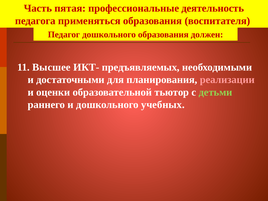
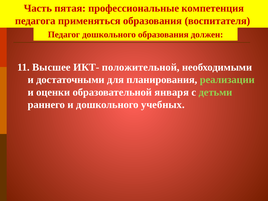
деятельность: деятельность -> компетенция (213, 8)
предъявляемых: предъявляемых -> положительной (141, 67)
реализации colour: pink -> light green (227, 80)
тьютор: тьютор -> января (172, 92)
